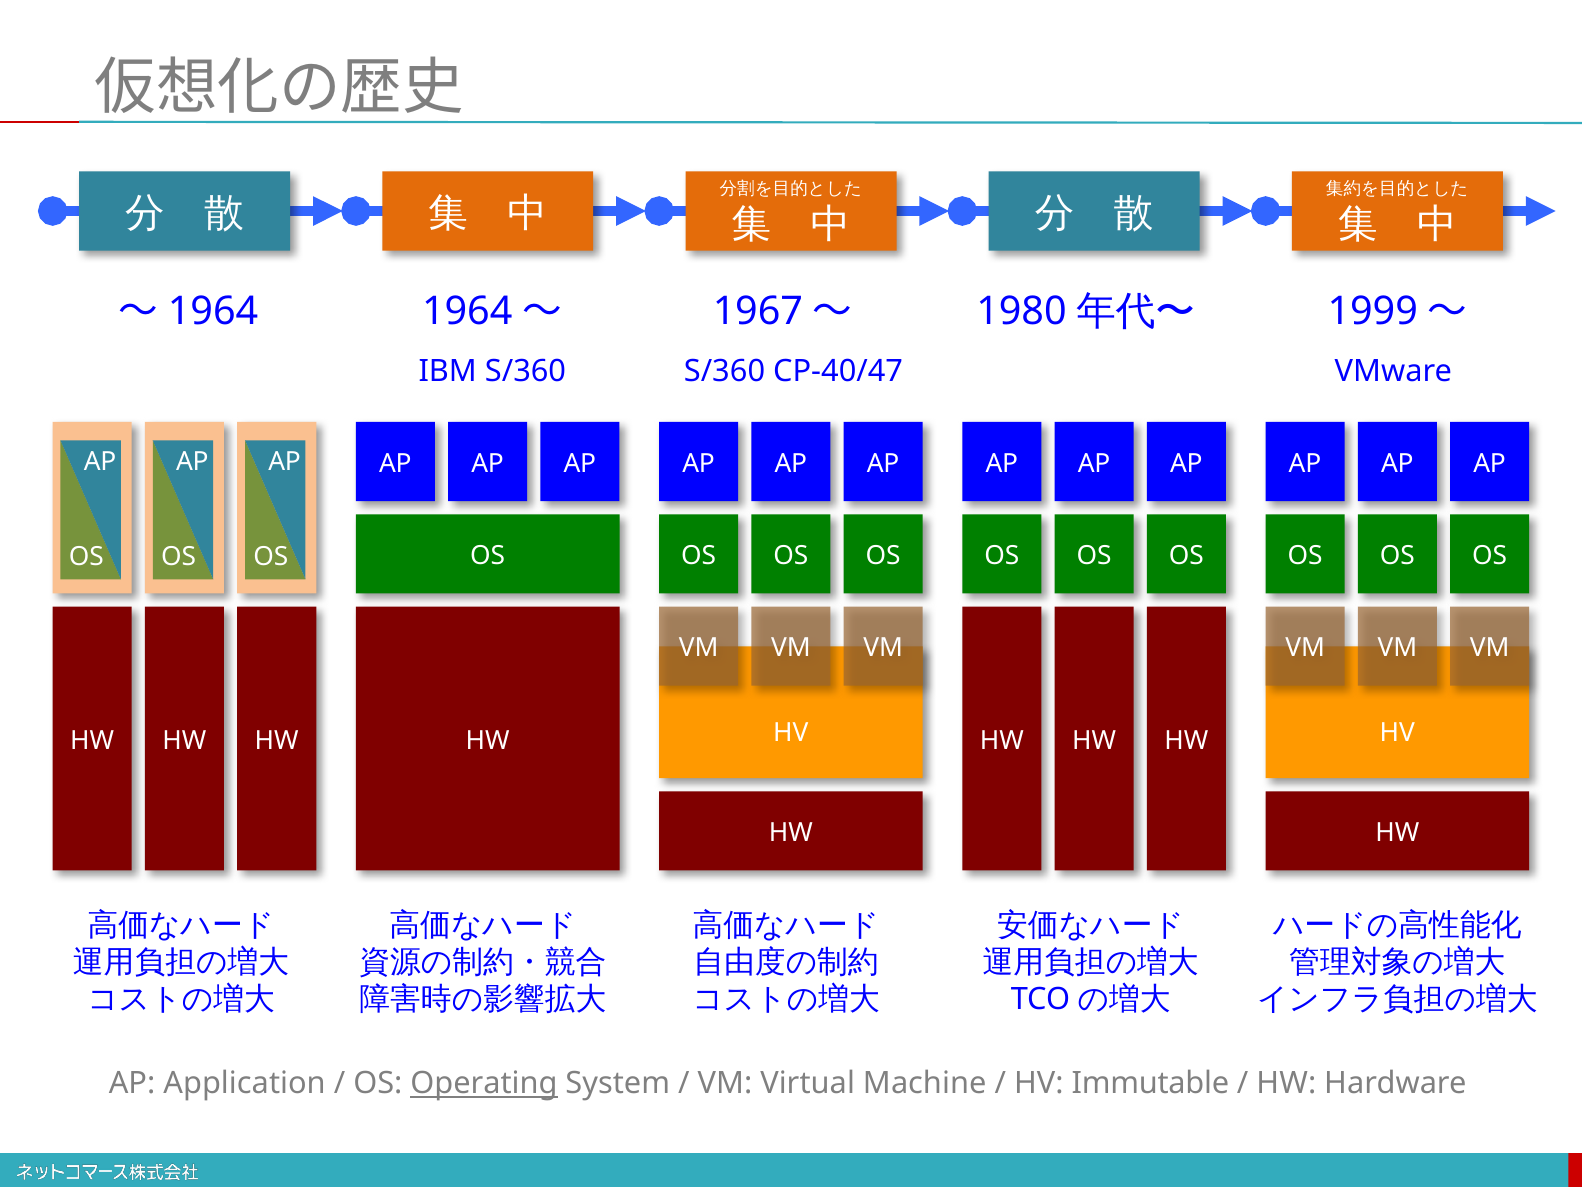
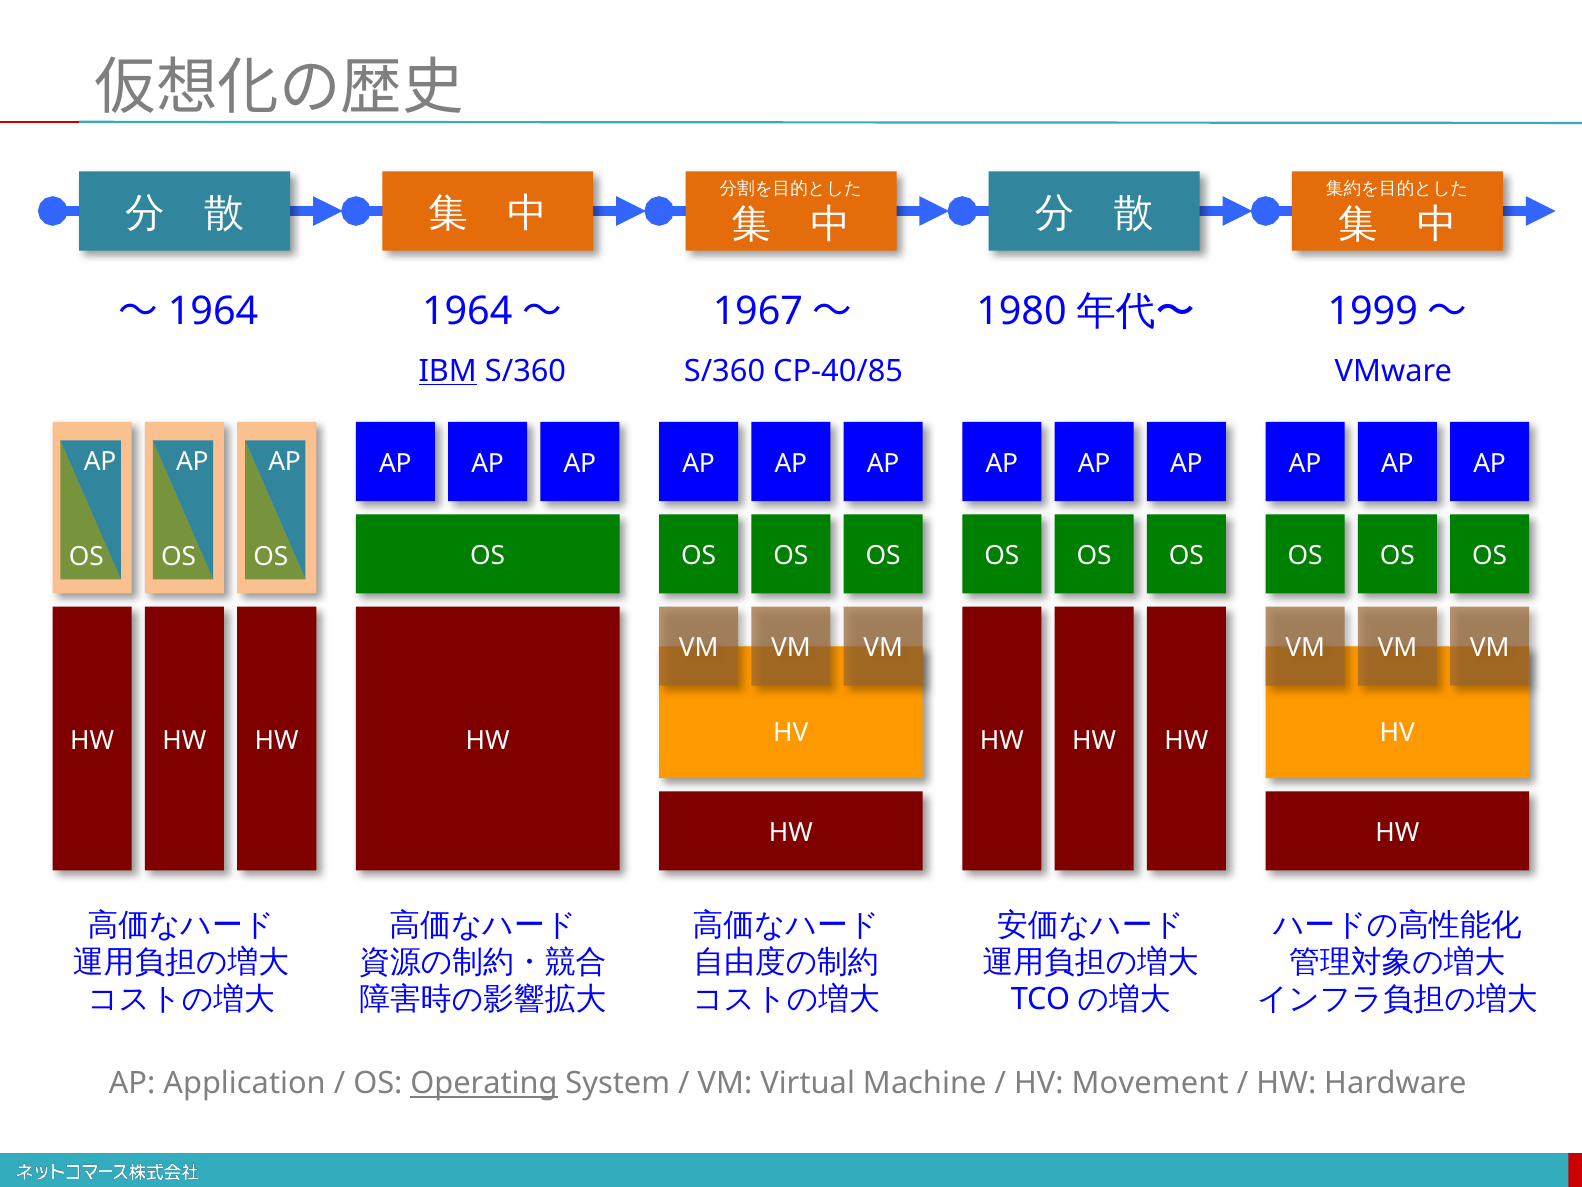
IBM underline: none -> present (448, 371)
CP-40/47: CP-40/47 -> CP-40/85 (838, 371)
Immutable: Immutable -> Movement (1150, 1083)
